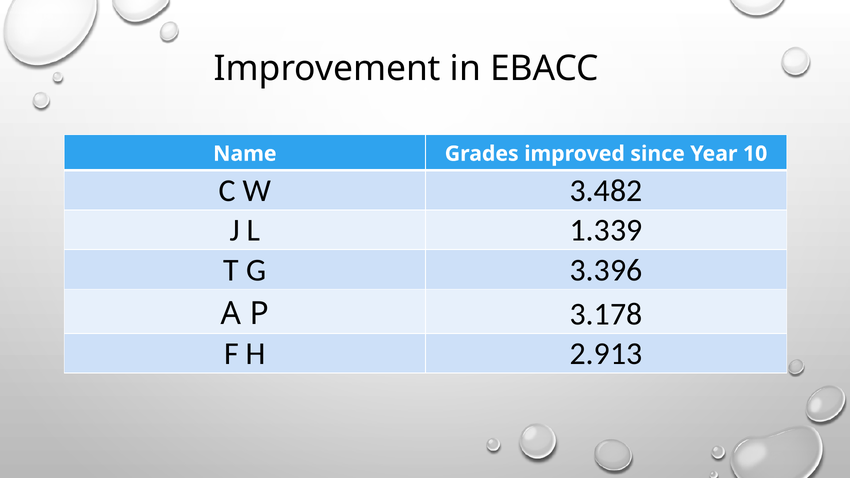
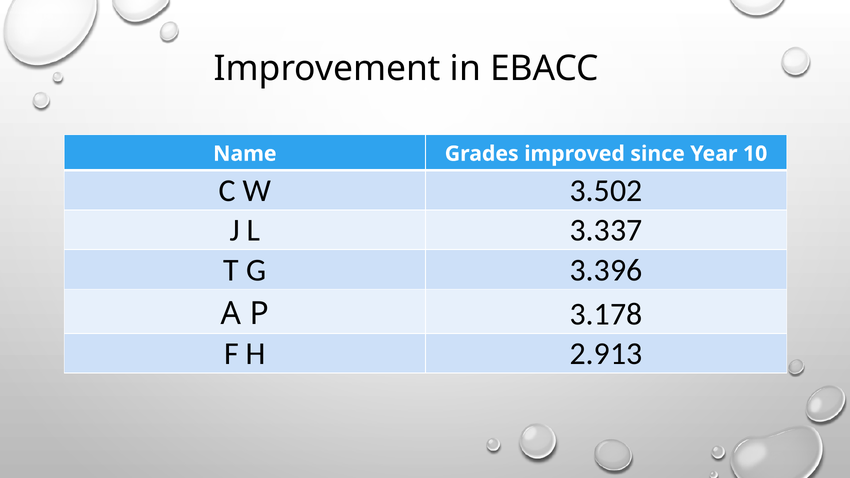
3.482: 3.482 -> 3.502 (606, 191)
1.339: 1.339 -> 3.337 (606, 231)
